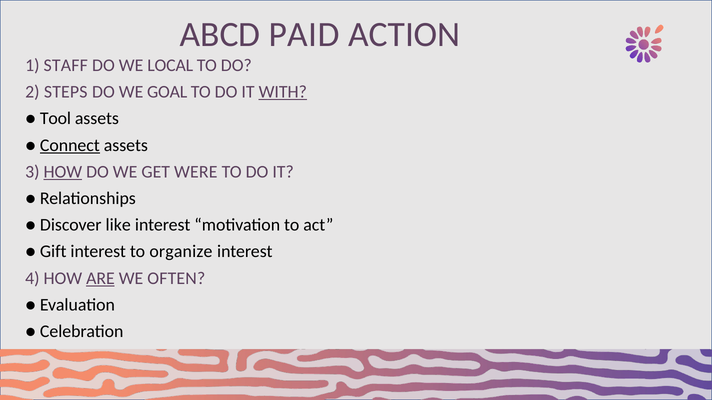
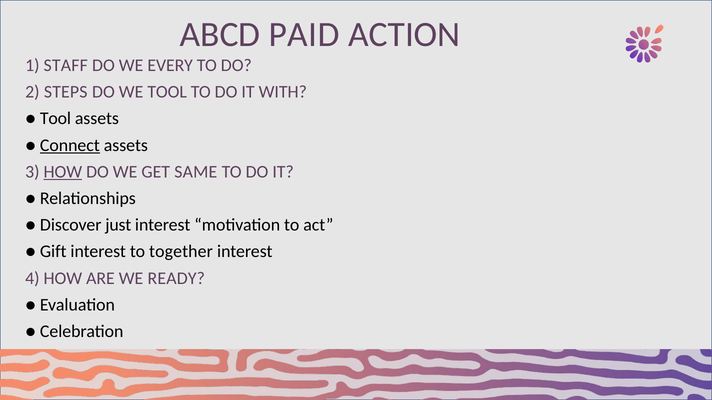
LOCAL: LOCAL -> EVERY (170, 65)
WE GOAL: GOAL -> TOOL (167, 92)
WITH underline: present -> none (283, 92)
WERE: WERE -> SAME (196, 172)
like: like -> just (118, 225)
organize: organize -> together (181, 252)
ARE underline: present -> none (100, 279)
OFTEN: OFTEN -> READY (176, 279)
